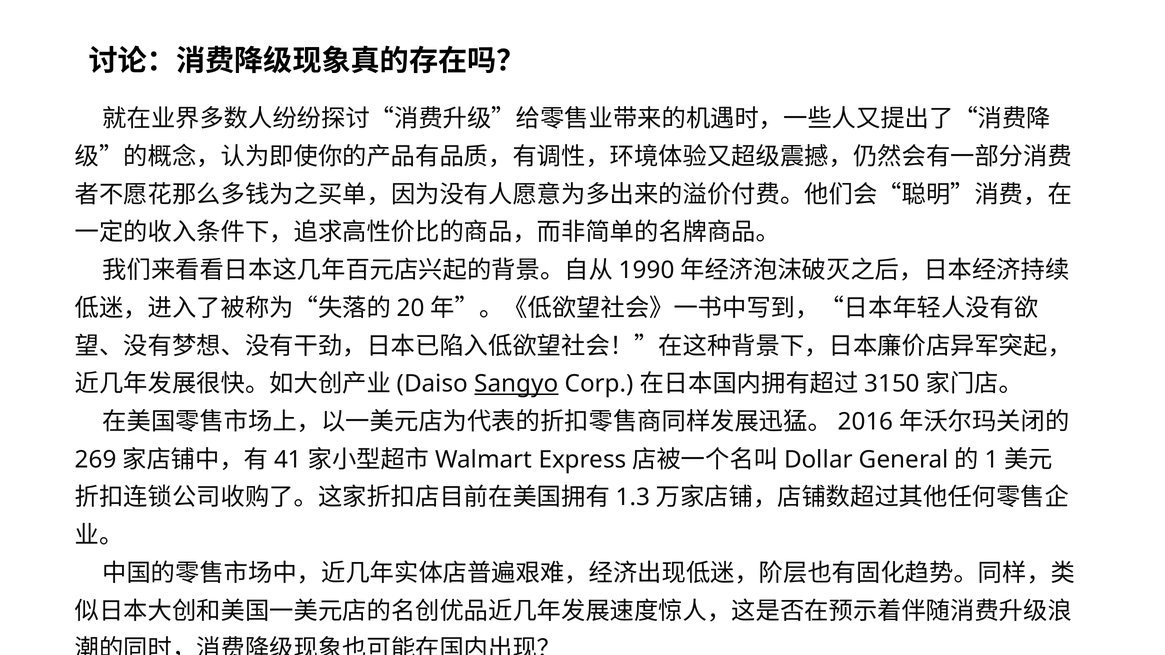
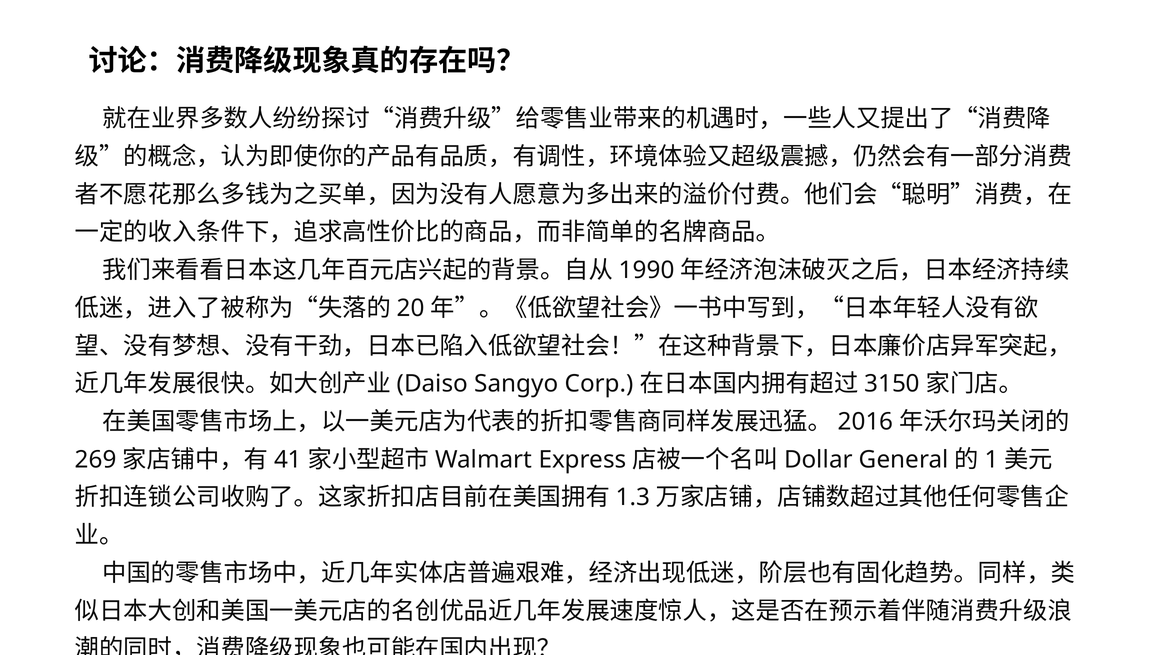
Sangyo underline: present -> none (516, 384)
